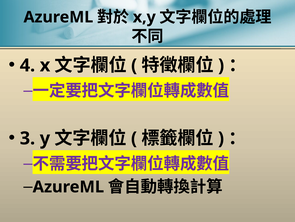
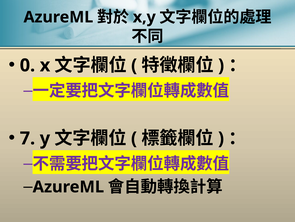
4: 4 -> 0 (27, 65)
3: 3 -> 7 (27, 138)
